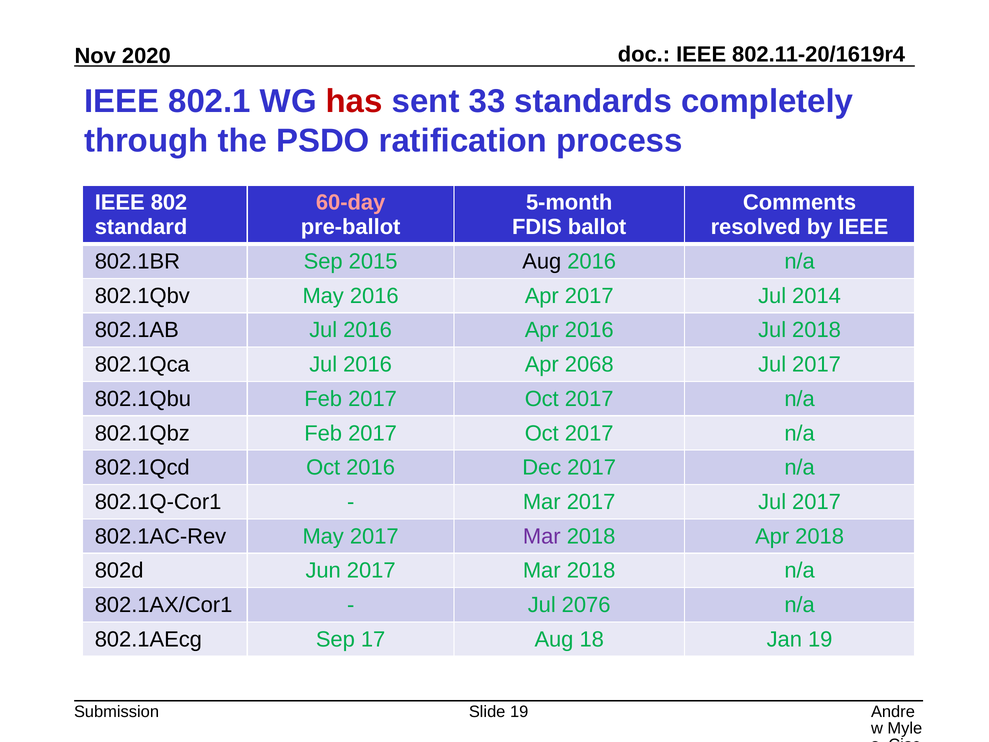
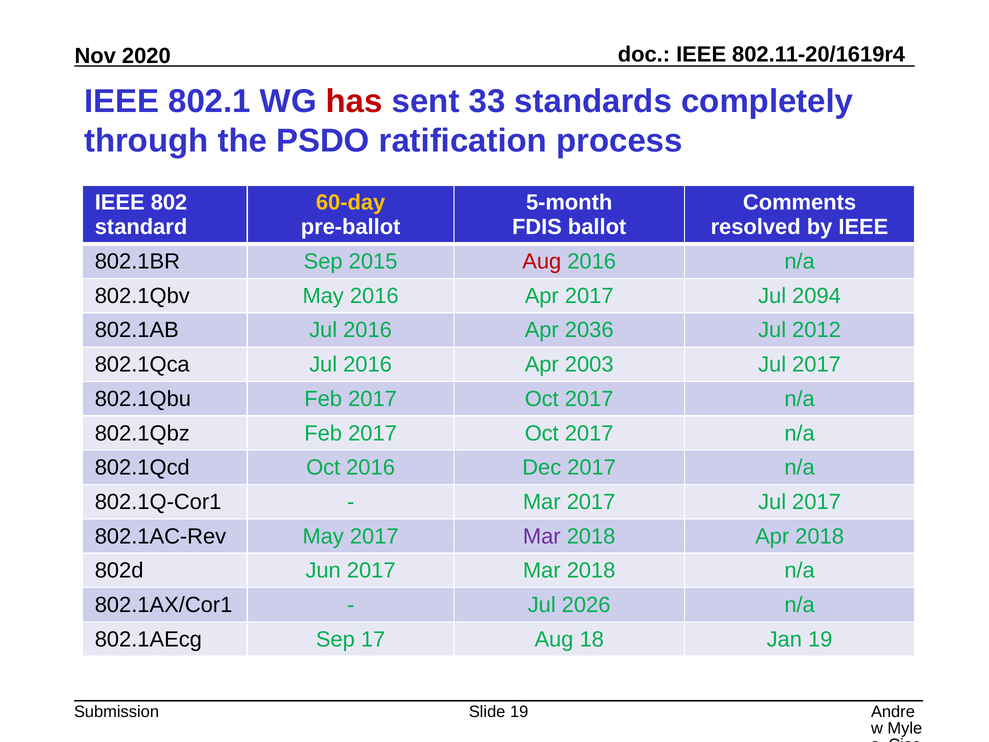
60-day colour: pink -> yellow (351, 203)
Aug colour: black -> red (542, 261)
2014: 2014 -> 2094 (817, 296)
Apr 2016: 2016 -> 2036 (589, 330)
Jul 2018: 2018 -> 2012 (817, 330)
2068: 2068 -> 2003 (589, 364)
2076: 2076 -> 2026 (586, 605)
